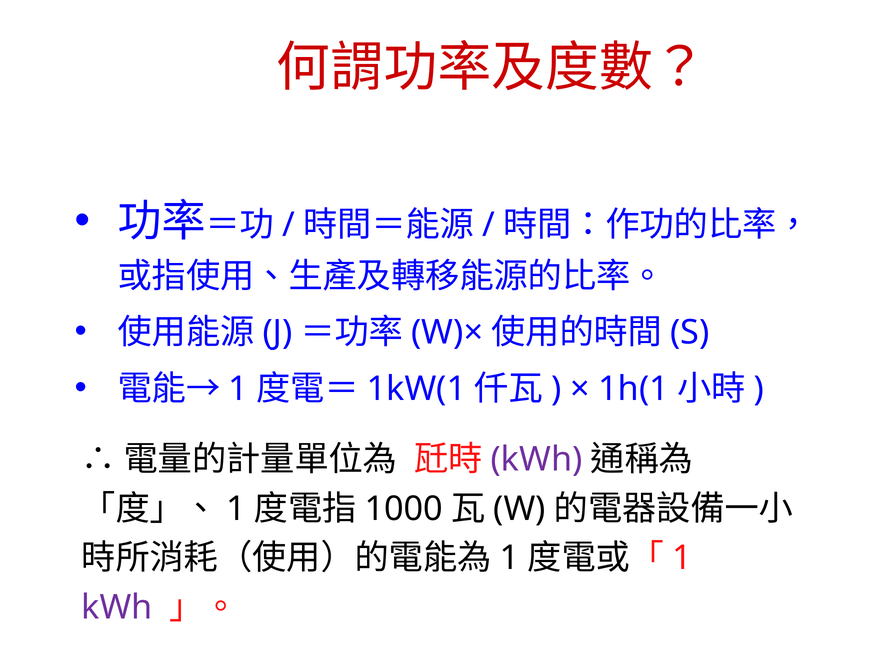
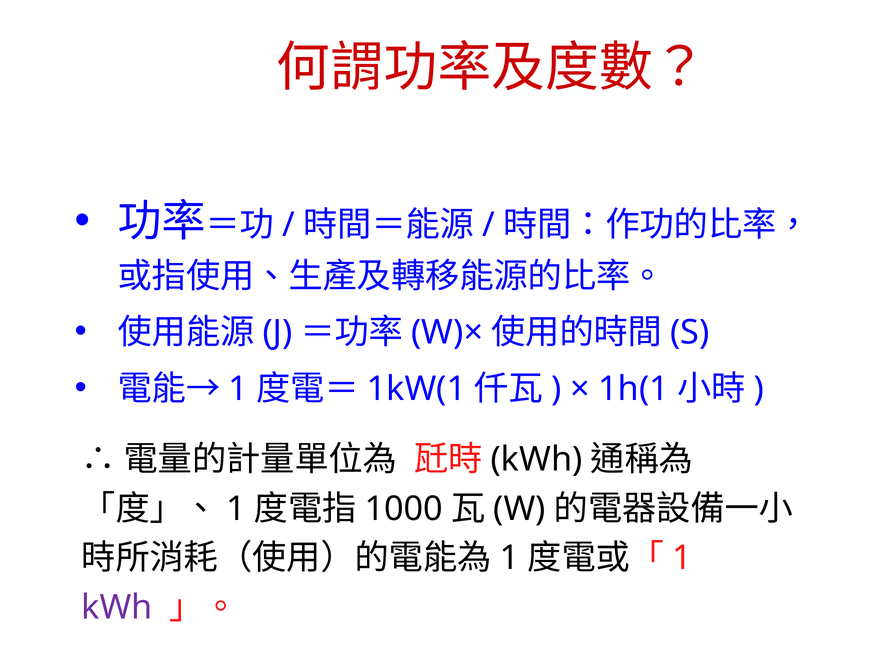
kWh colour: purple -> black (537, 460)
